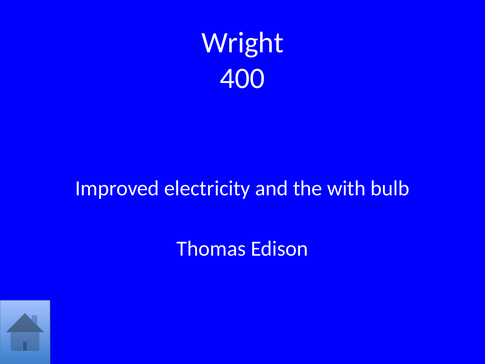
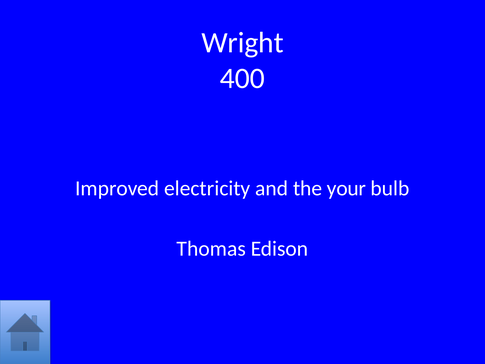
with: with -> your (346, 188)
